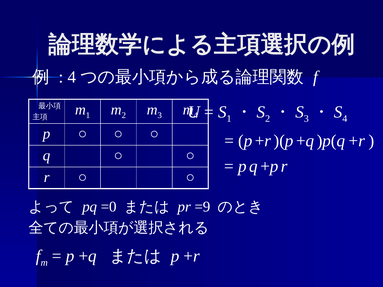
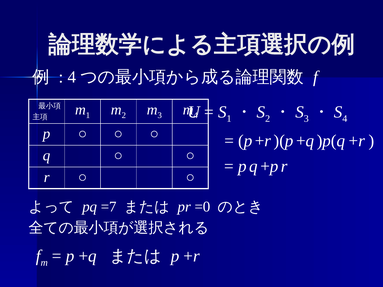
=0: =0 -> =7 (109, 207)
=9: =9 -> =0 (202, 207)
